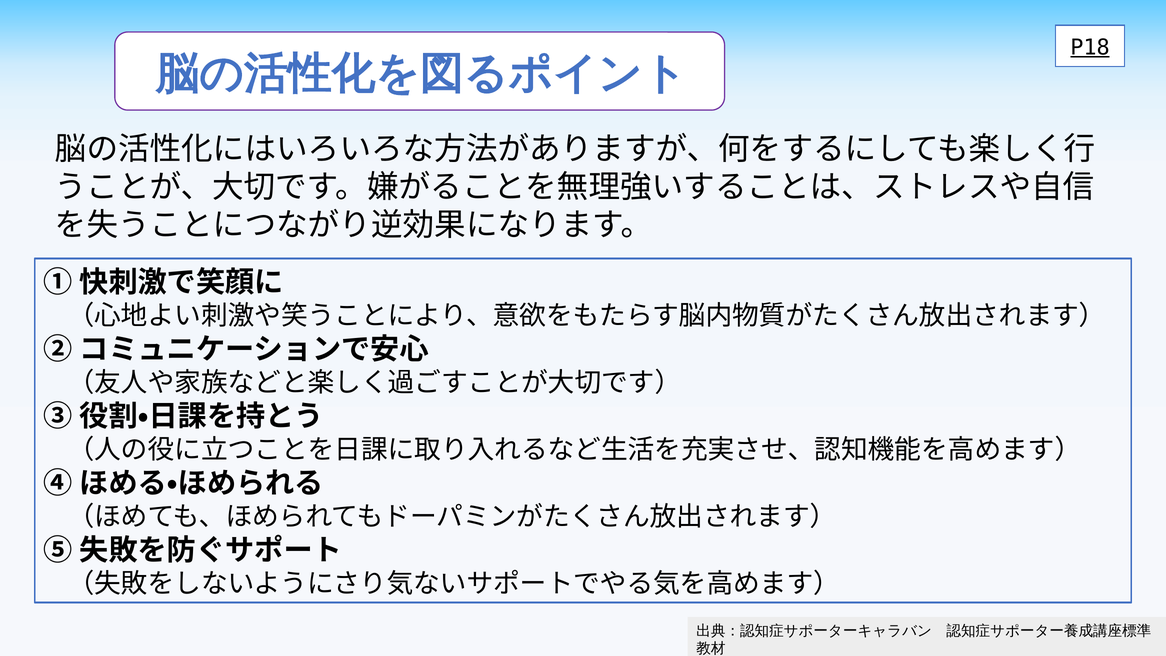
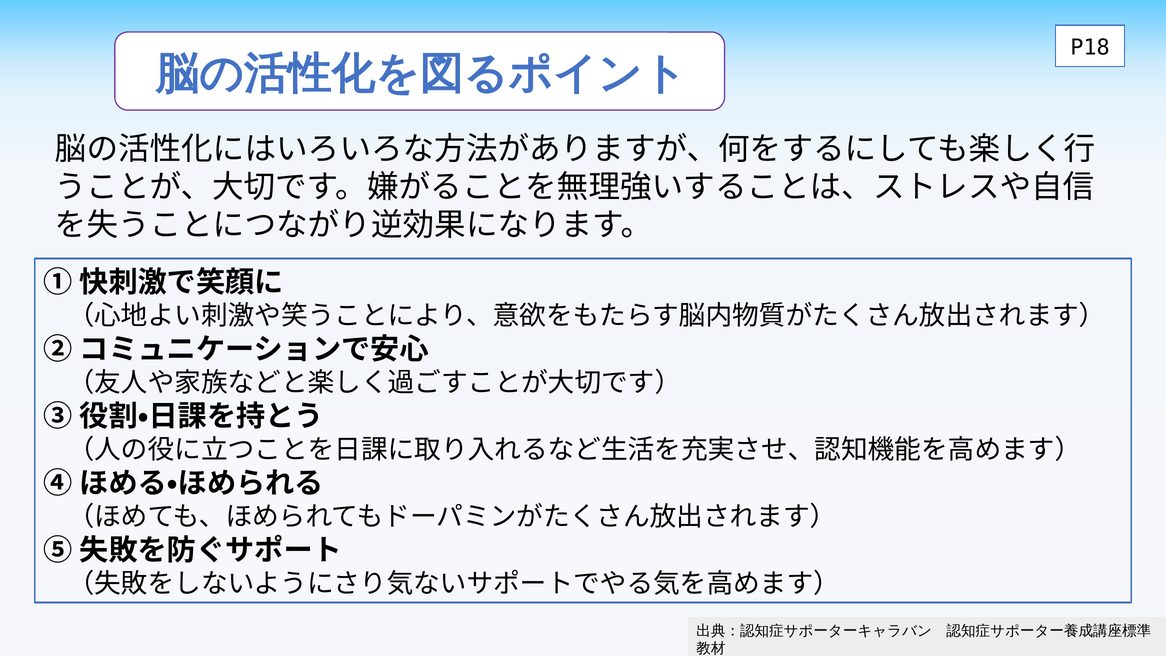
P18 underline: present -> none (1090, 47)
